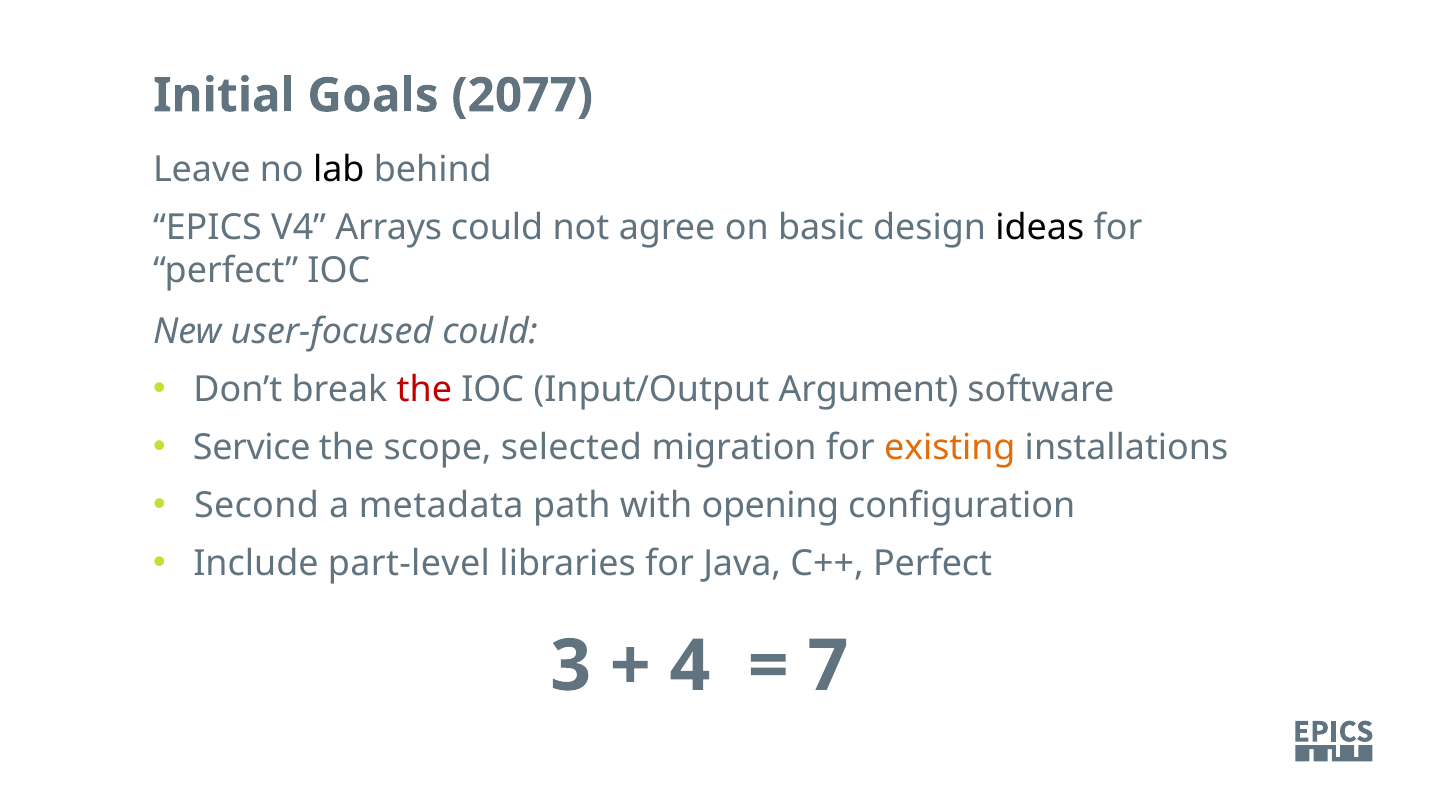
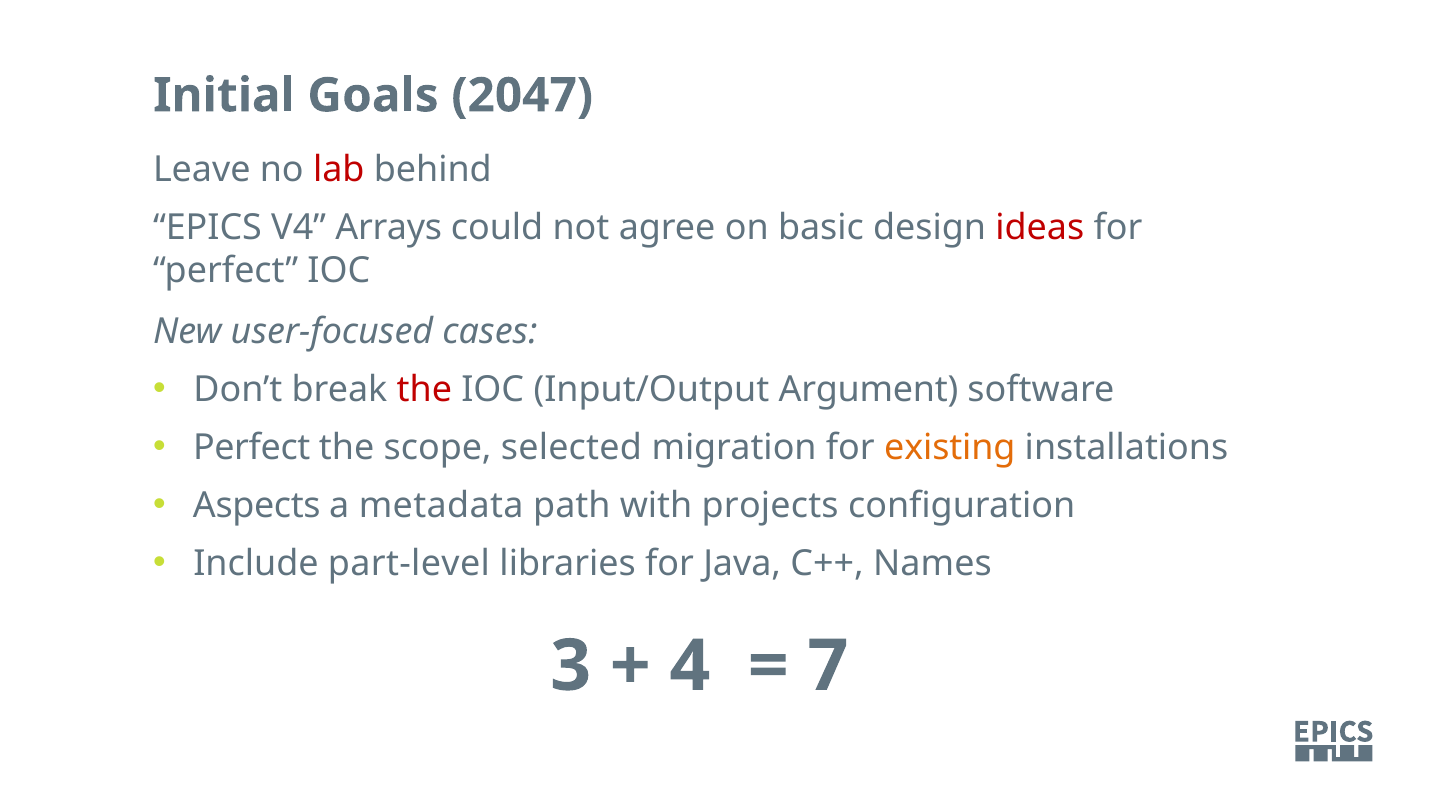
2077: 2077 -> 2047 (522, 96)
lab colour: black -> red (339, 169)
ideas colour: black -> red (1040, 227)
user-focused could: could -> cases (490, 331)
Service: Service -> Perfect (252, 447)
Second: Second -> Aspects (257, 505)
opening: opening -> projects (770, 505)
C++ Perfect: Perfect -> Names (932, 563)
